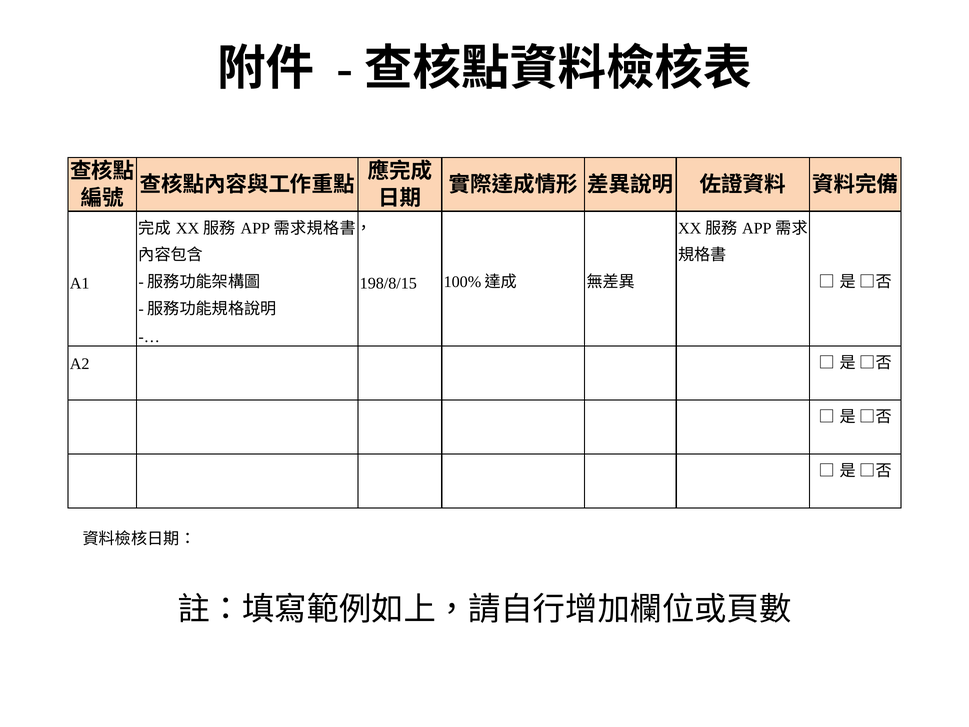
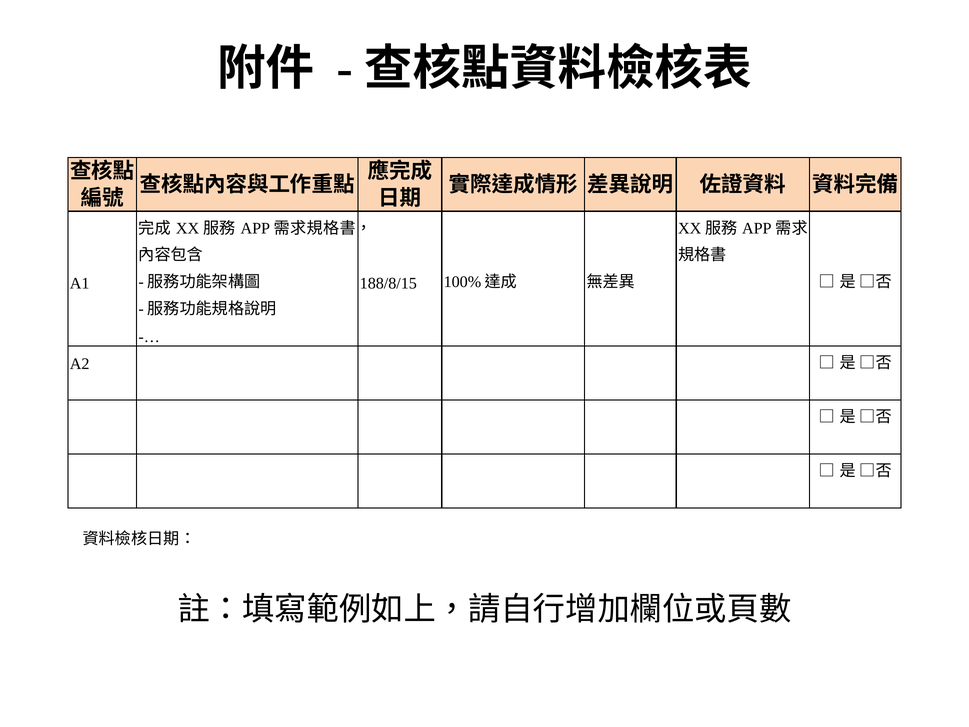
198/8/15: 198/8/15 -> 188/8/15 (388, 283)
